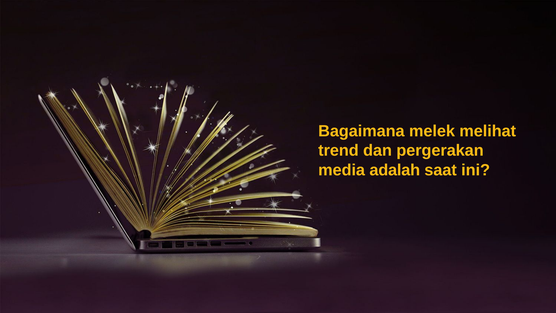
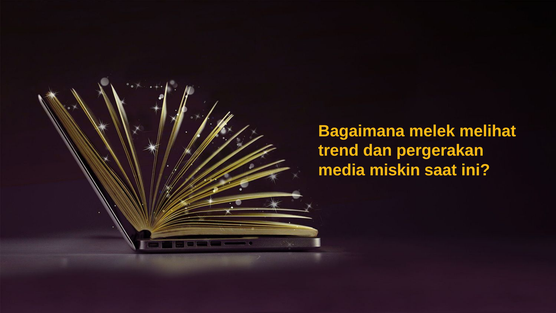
adalah: adalah -> miskin (395, 170)
